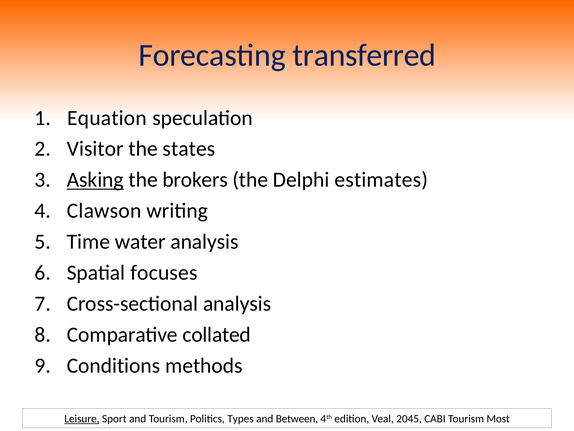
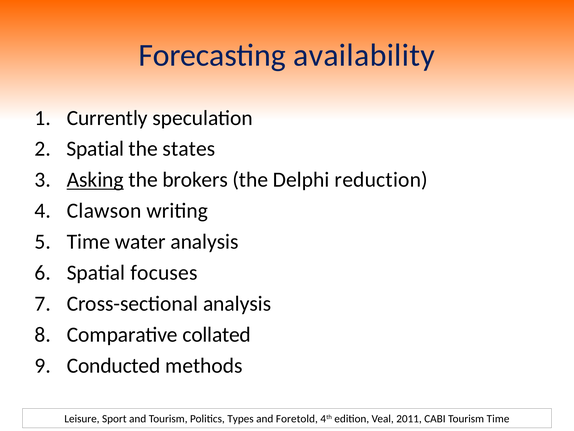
transferred: transferred -> availability (364, 55)
Equation: Equation -> Currently (107, 118)
Visitor: Visitor -> Spatial (95, 149)
estimates: estimates -> reduction (381, 180)
Conditions: Conditions -> Conducted (114, 365)
Leisure underline: present -> none (82, 418)
Between: Between -> Foretold (297, 418)
2045: 2045 -> 2011 (409, 418)
Tourism Most: Most -> Time (498, 418)
